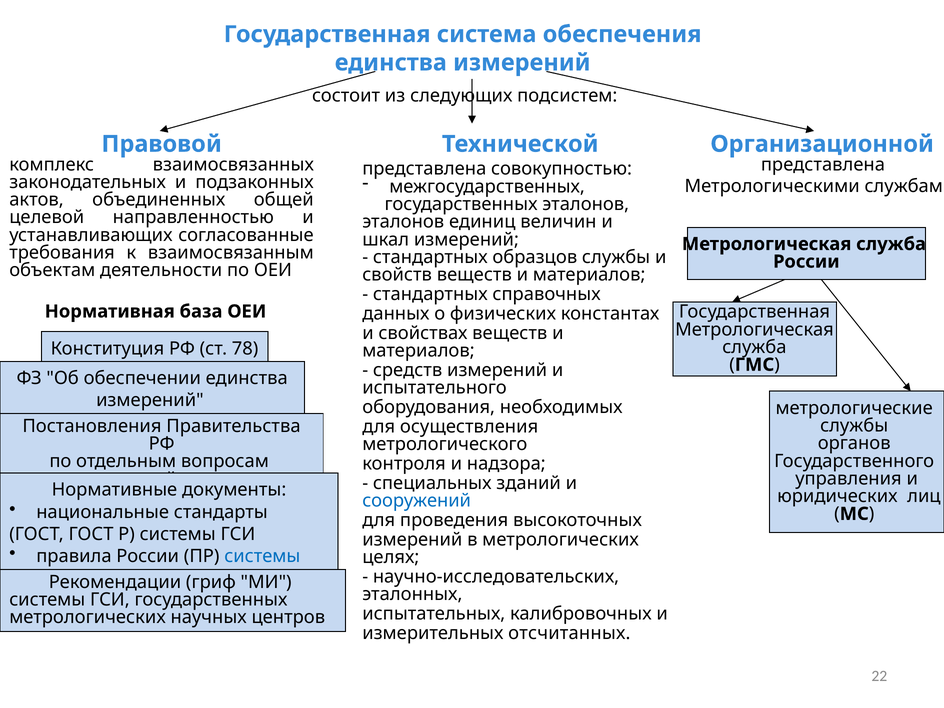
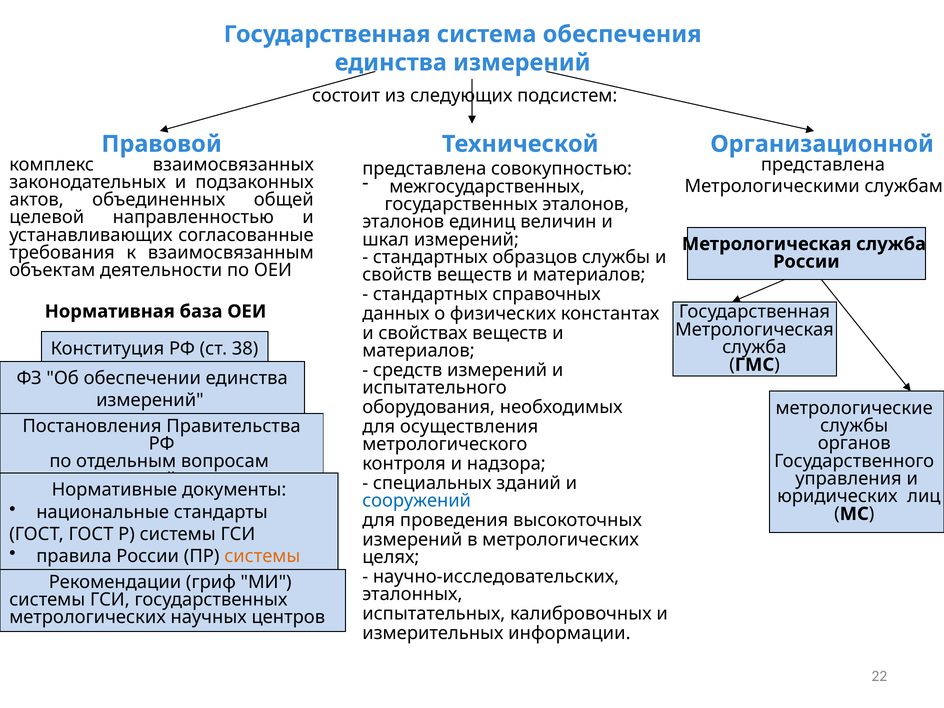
78: 78 -> 38 (245, 349)
системы colour: blue -> orange (262, 556)
отсчитанных: отсчитанных -> информации (569, 633)
